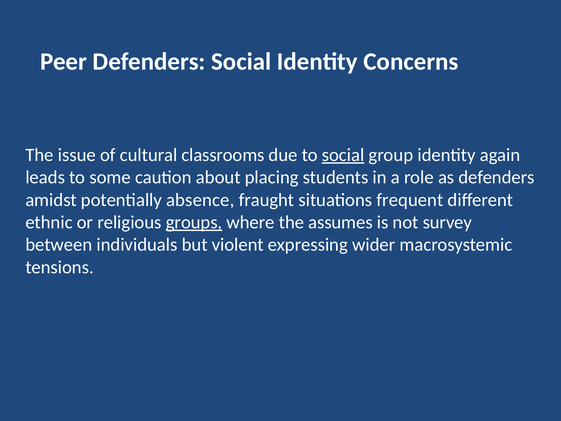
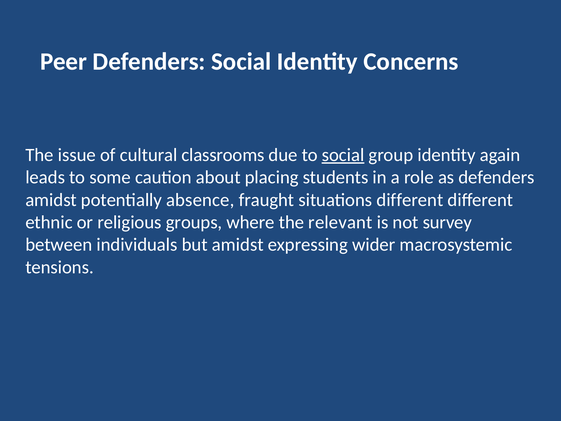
situations frequent: frequent -> different (410, 200)
groups underline: present -> none (194, 222)
assumes: assumes -> relevant (340, 222)
but violent: violent -> amidst (238, 245)
